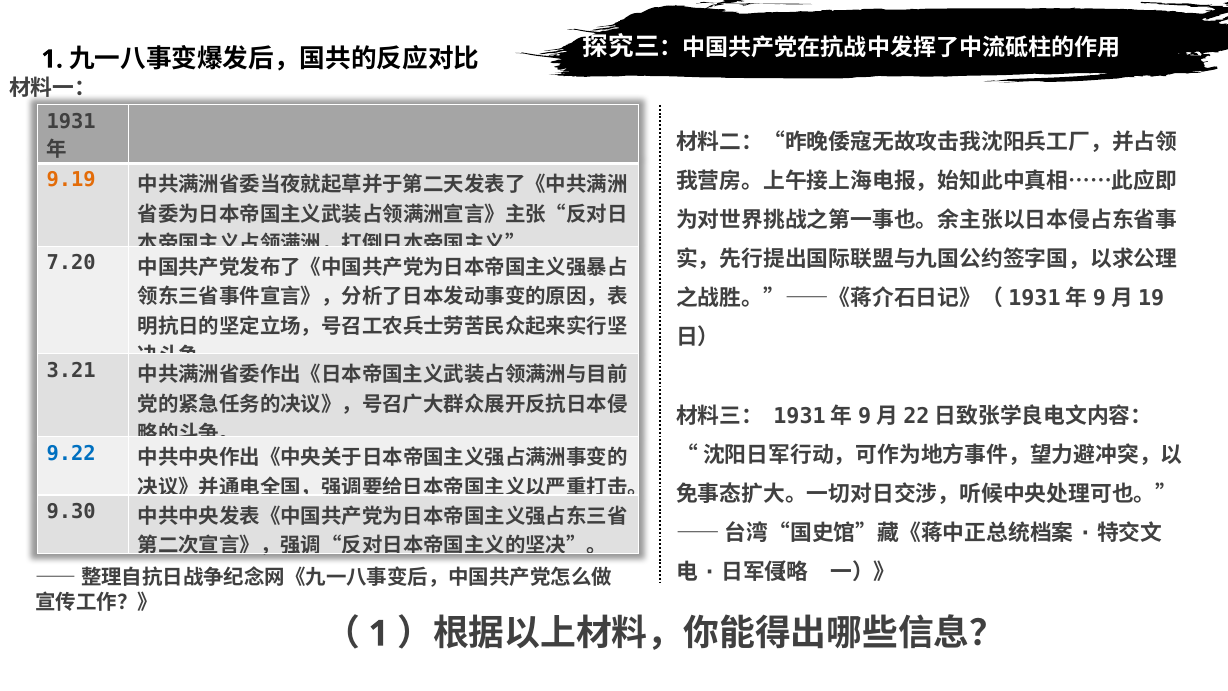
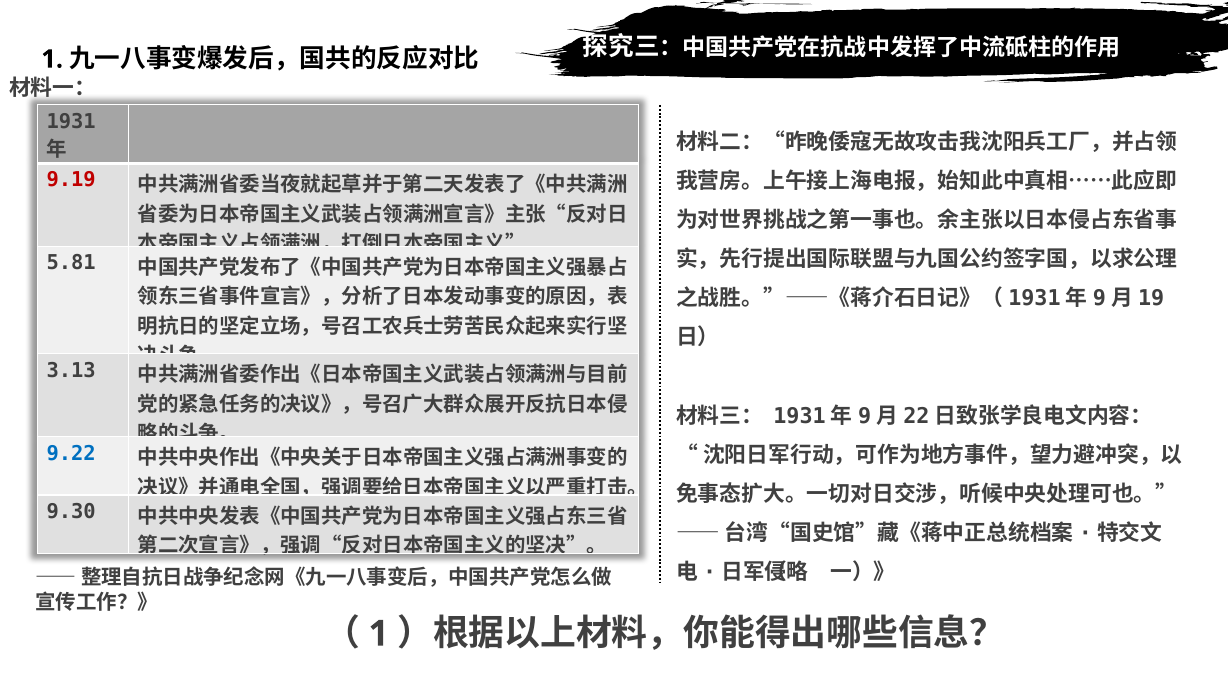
9.19 colour: orange -> red (71, 180)
7.20: 7.20 -> 5.81 (71, 263)
3.21: 3.21 -> 3.13 (71, 370)
